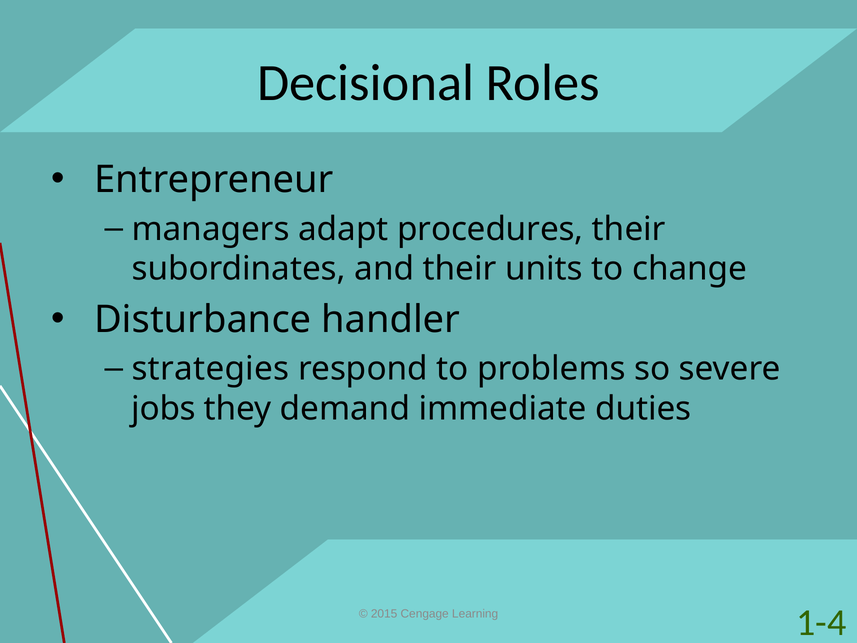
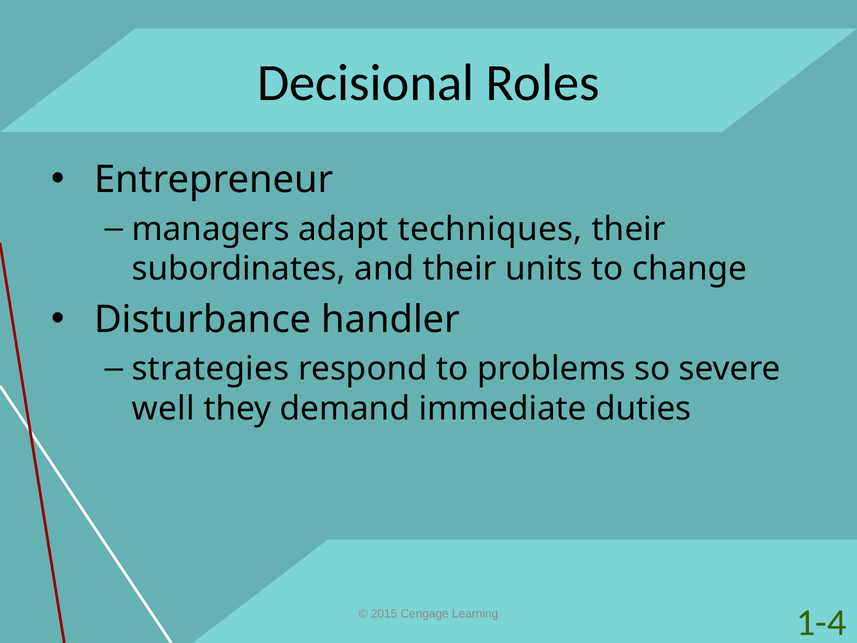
procedures: procedures -> techniques (490, 229)
jobs: jobs -> well (163, 409)
